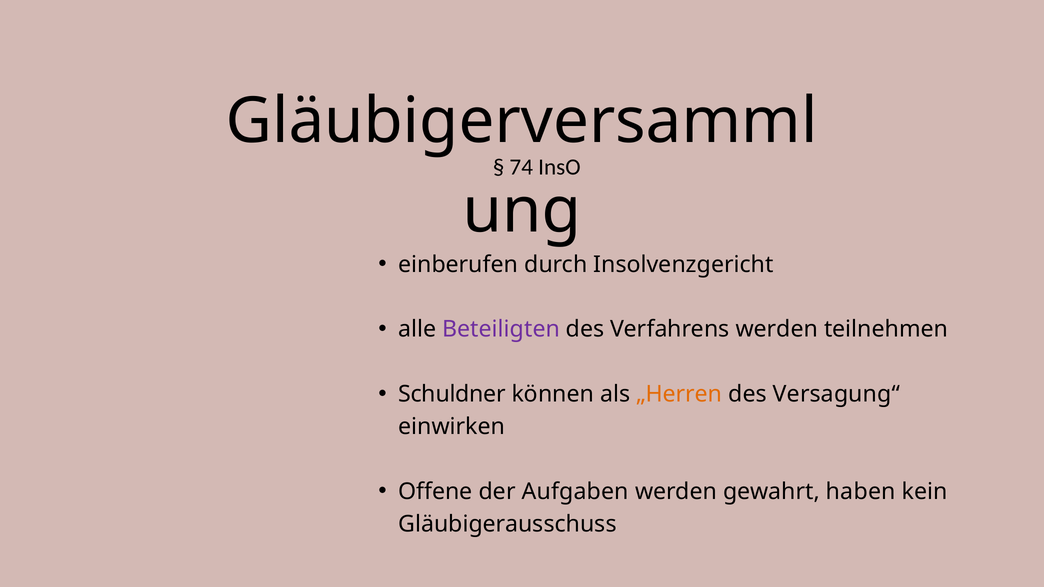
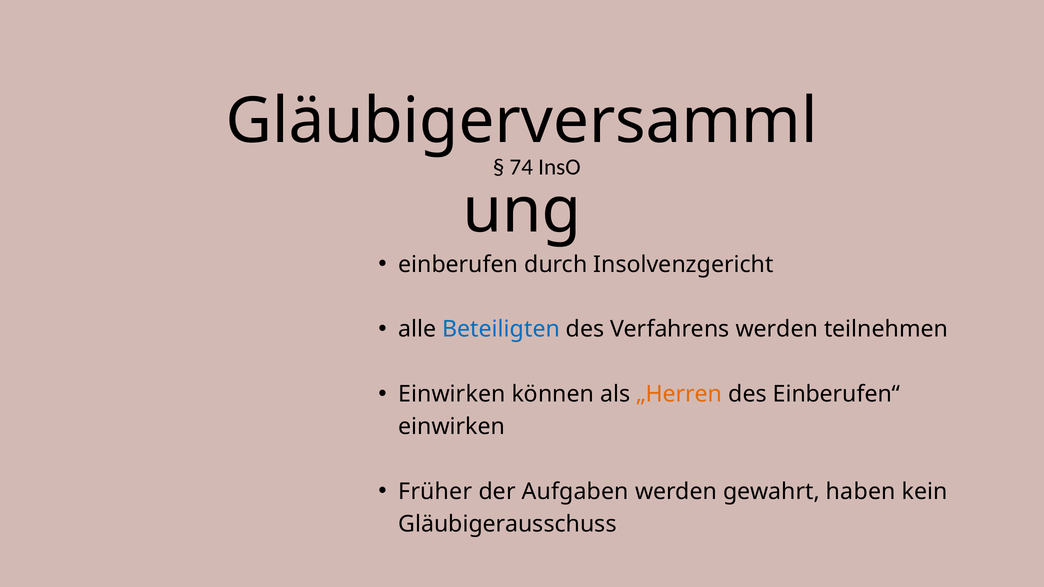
Beteiligten colour: purple -> blue (501, 329)
Schuldner: Schuldner -> Einwirken (452, 394)
Versagung“: Versagung“ -> Einberufen“ (836, 394)
Offene: Offene -> Früher (435, 492)
